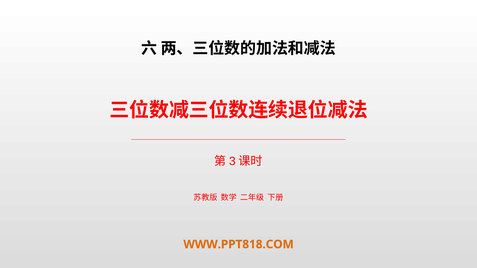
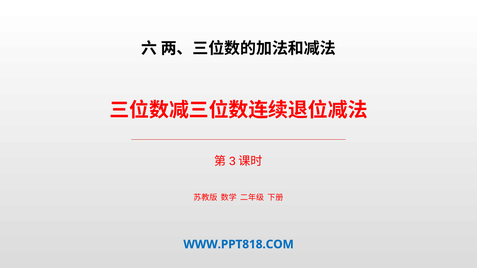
WWW.PPT818.COM colour: orange -> blue (239, 245)
